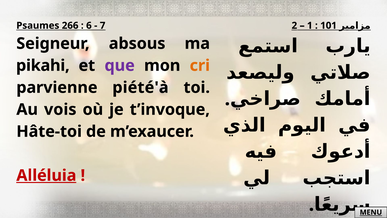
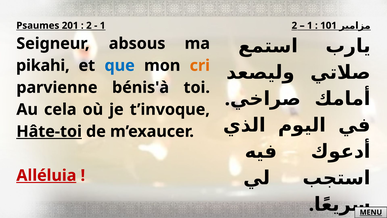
266: 266 -> 201 (70, 26)
6: 6 -> 2 (89, 26)
7: 7 -> 1 (103, 26)
que colour: purple -> blue (120, 65)
piété'à: piété'à -> bénis'à (141, 87)
vois: vois -> cela (60, 109)
Hâte-toi underline: none -> present (49, 131)
